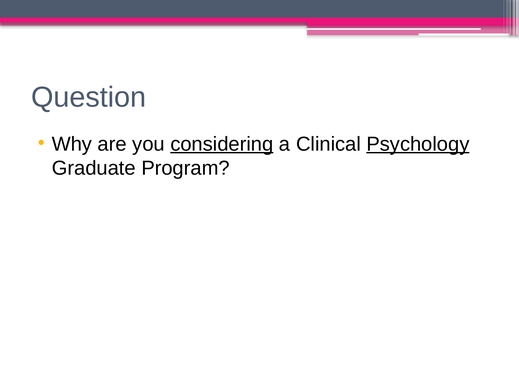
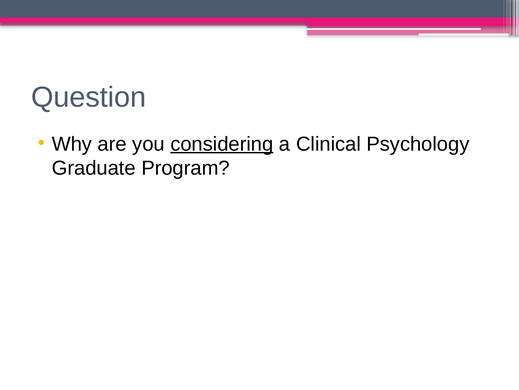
Psychology underline: present -> none (418, 144)
